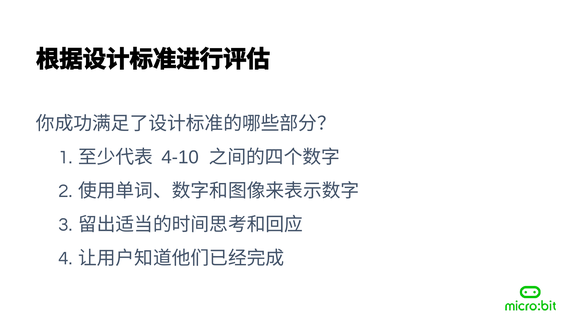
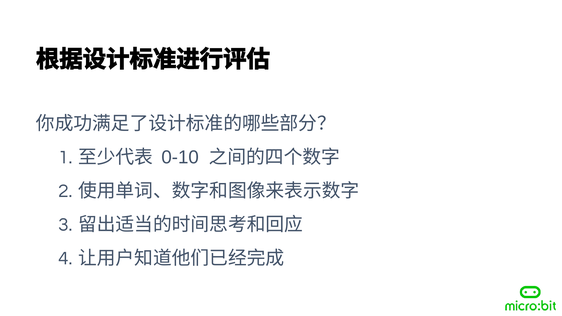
4-10: 4-10 -> 0-10 (180, 157)
